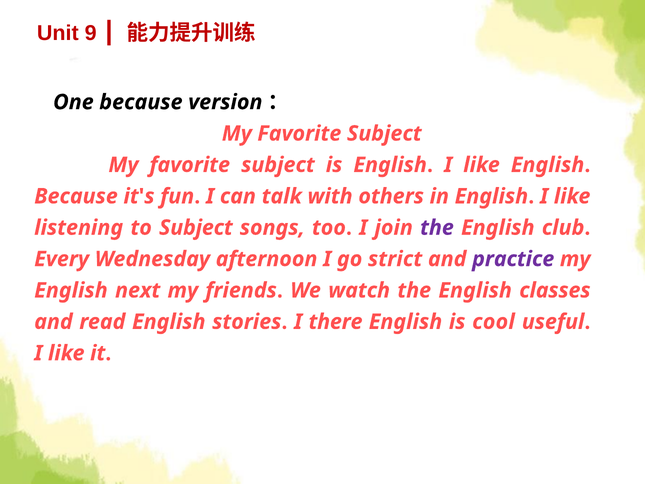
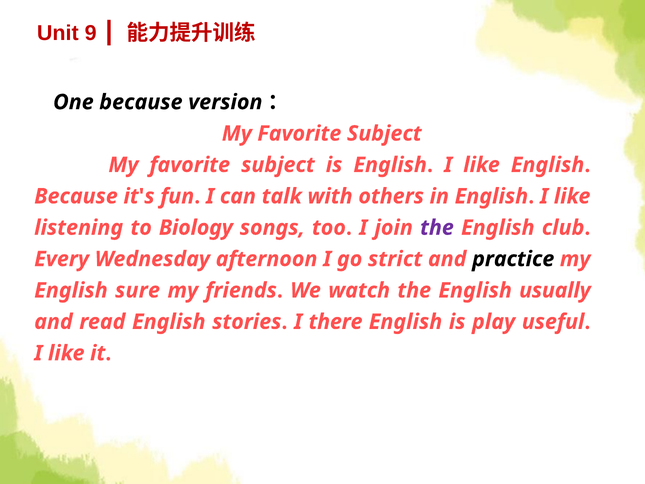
to Subject: Subject -> Biology (196, 228)
practice colour: purple -> black (513, 259)
next: next -> sure (138, 290)
classes: classes -> usually (555, 290)
cool: cool -> play (494, 322)
